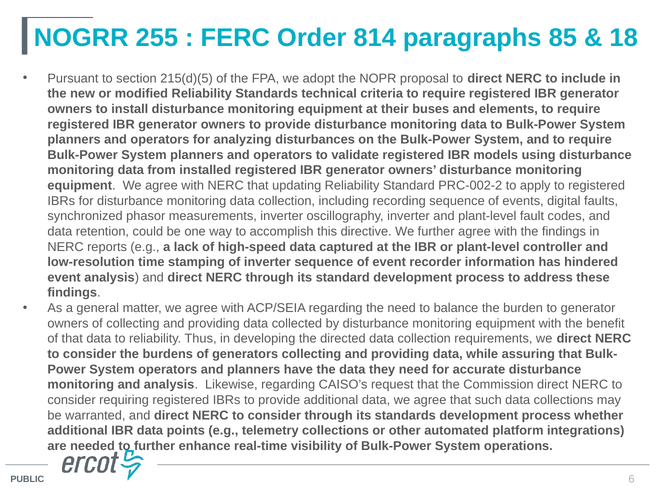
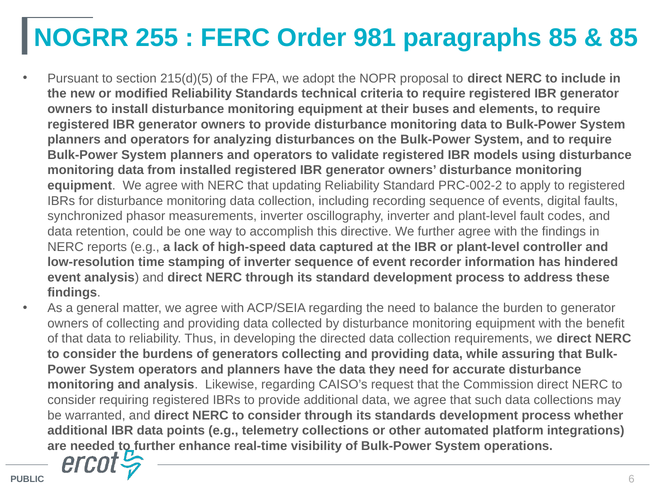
814: 814 -> 981 (375, 38)
18: 18 -> 85 (624, 38)
